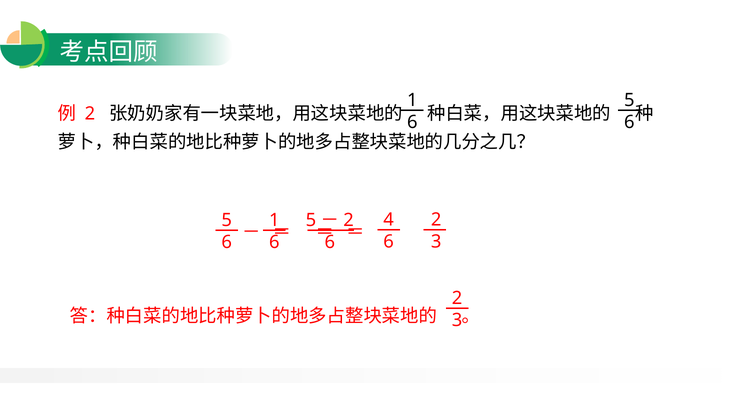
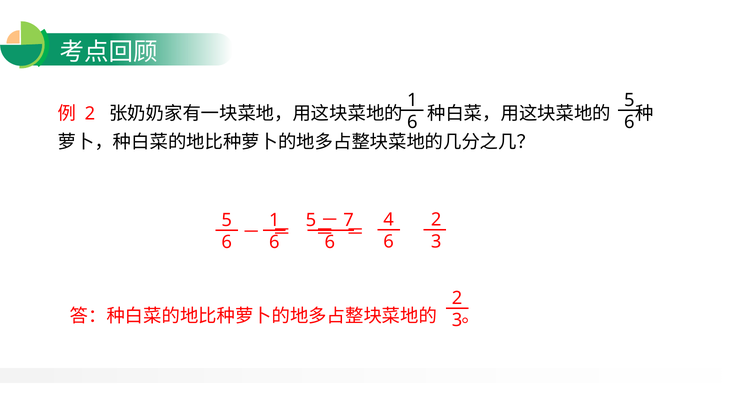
2: 2 -> 7 (349, 220)
